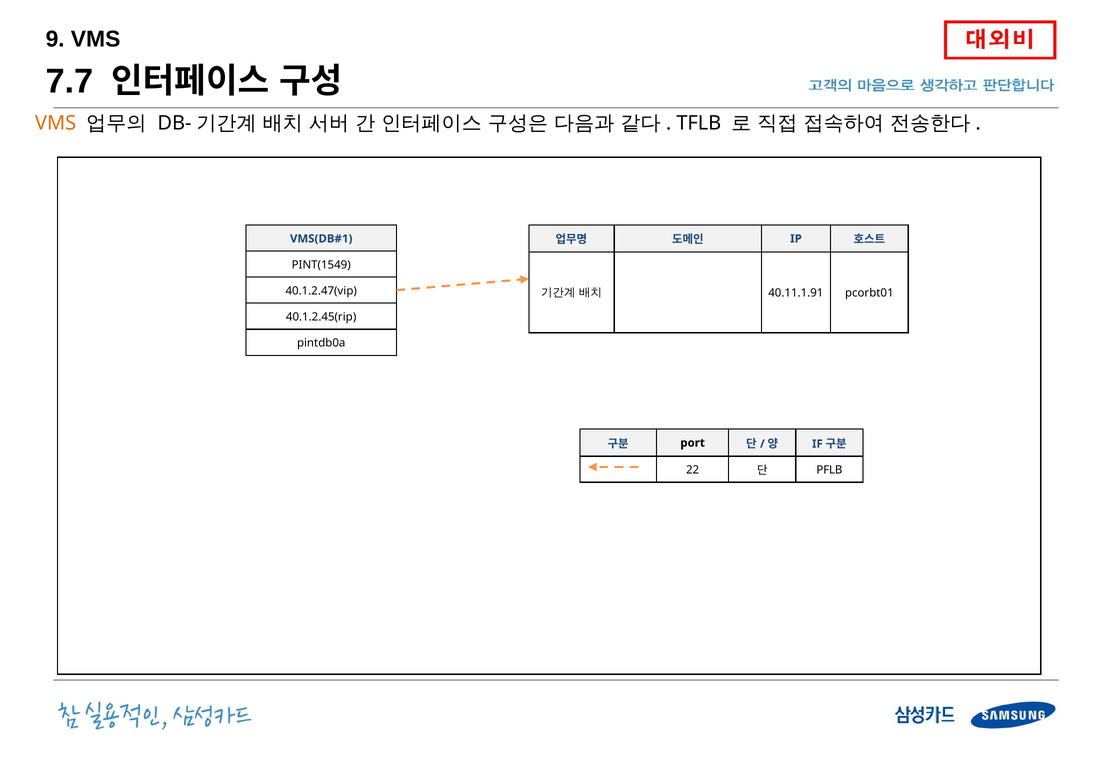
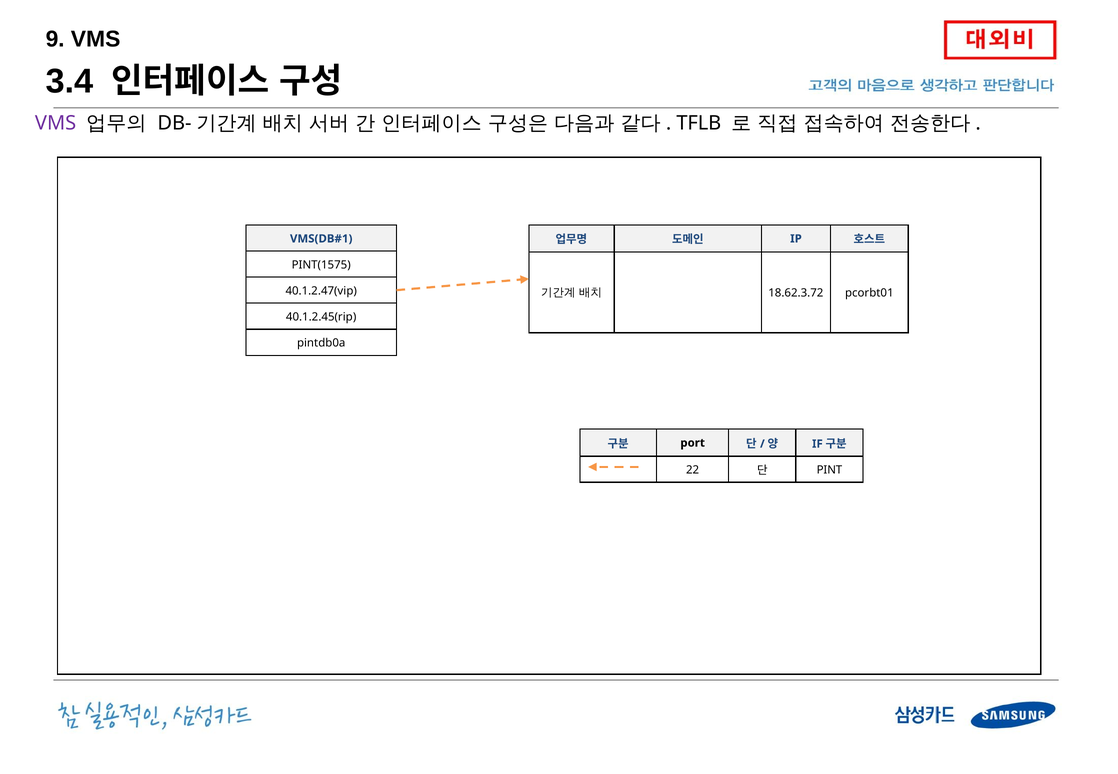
7.7: 7.7 -> 3.4 (69, 81)
VMS colour: orange -> purple (56, 123)
PINT(1549: PINT(1549 -> PINT(1575 (321, 265)
40.11.1.91: 40.11.1.91 -> 18.62.3.72 (796, 293)
PFLB: PFLB -> PINT (829, 470)
